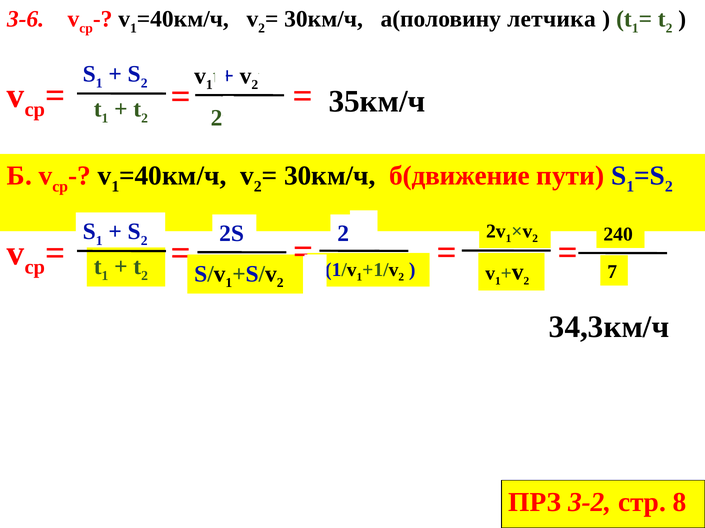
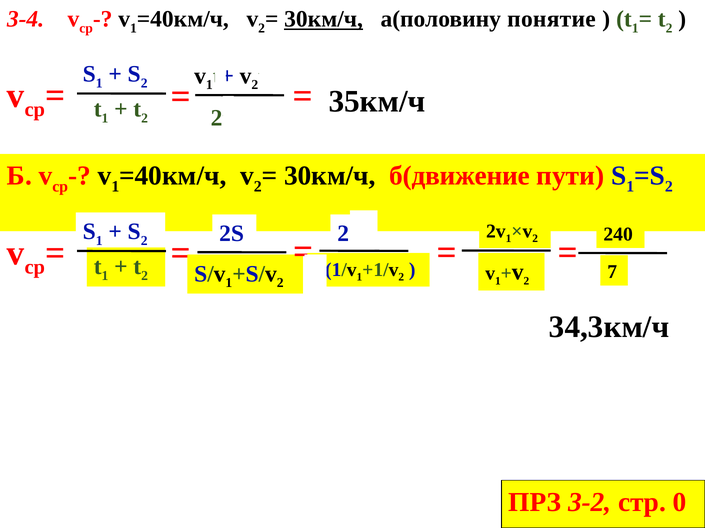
3-6: 3-6 -> 3-4 (26, 19)
30км/ч underline: none -> present (324, 19)
летчика: летчика -> понятие (551, 19)
8: 8 -> 0 (680, 503)
